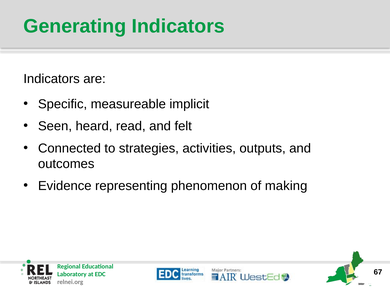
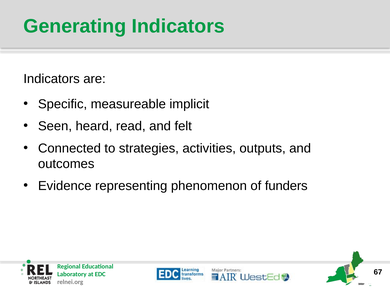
making: making -> funders (286, 186)
